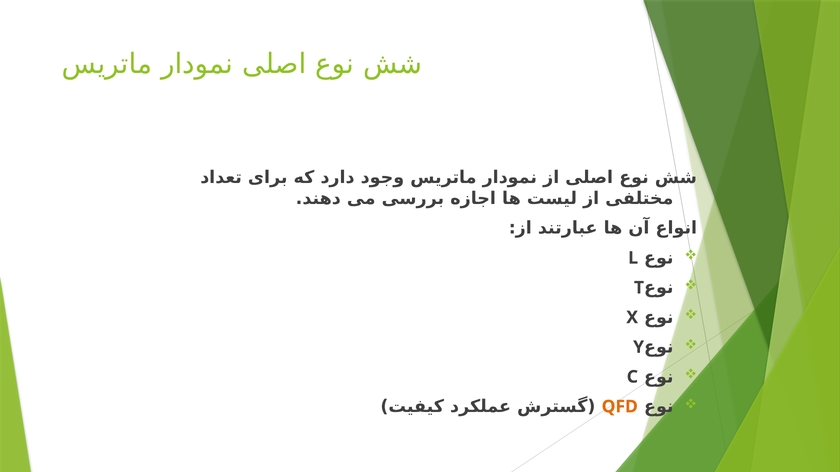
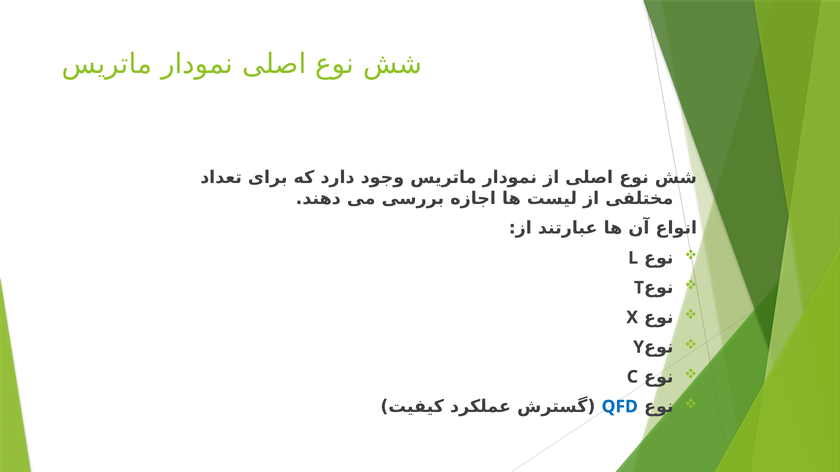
QFD colour: orange -> blue (620, 407)
